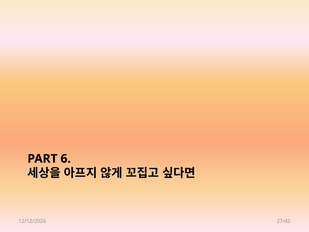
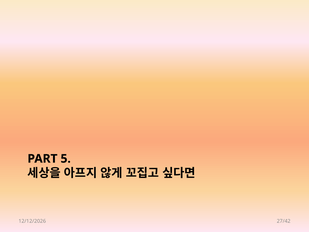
6: 6 -> 5 (66, 159)
